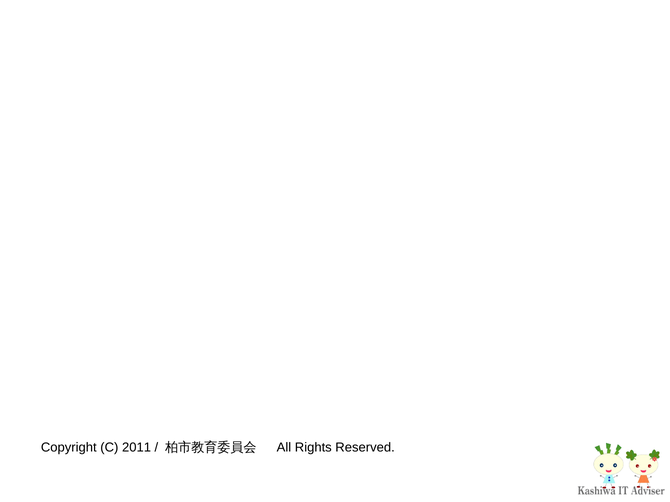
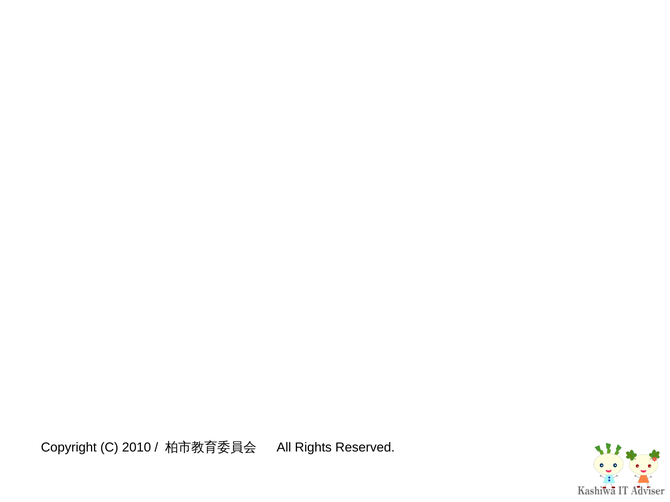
2011: 2011 -> 2010 (137, 448)
